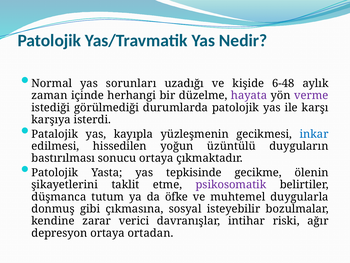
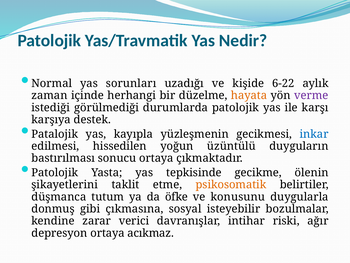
6-48: 6-48 -> 6-22 (283, 83)
hayata colour: purple -> orange (249, 95)
isterdi: isterdi -> destek (92, 120)
psikosomatik colour: purple -> orange (231, 184)
muhtemel: muhtemel -> konusunu (238, 196)
ortadan: ortadan -> acıkmaz (151, 233)
